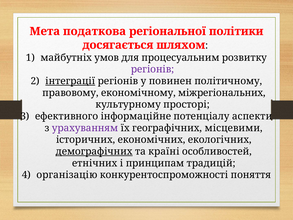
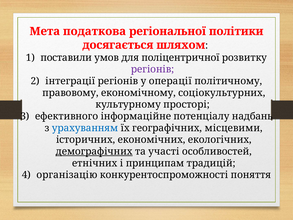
майбутніх: майбутніх -> поставили (66, 58)
процесуальним: процесуальним -> поліцентричної (181, 58)
інтеграції underline: present -> none (70, 81)
повинен: повинен -> операції (170, 81)
міжрегіональних: міжрегіональних -> соціокультурних (222, 93)
аспекти: аспекти -> надбань (252, 116)
урахуванням colour: purple -> blue (85, 128)
країні: країні -> участі (164, 151)
